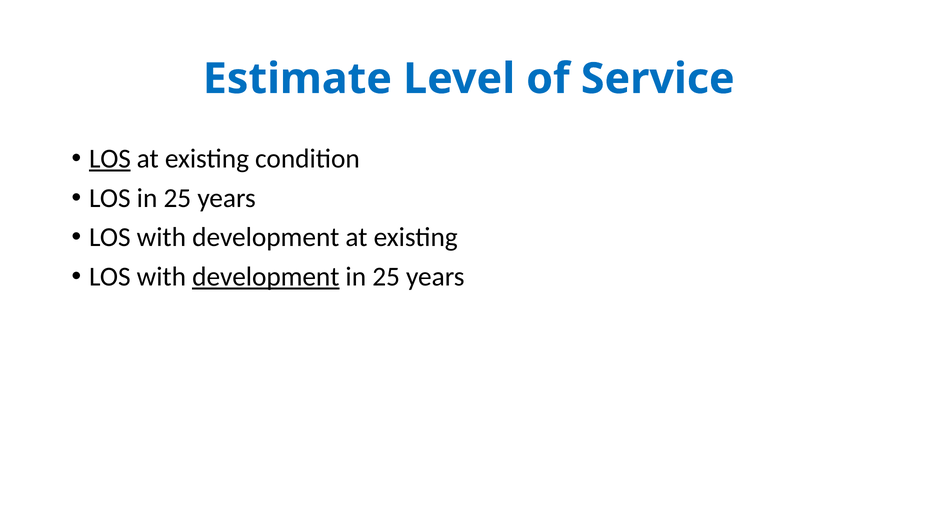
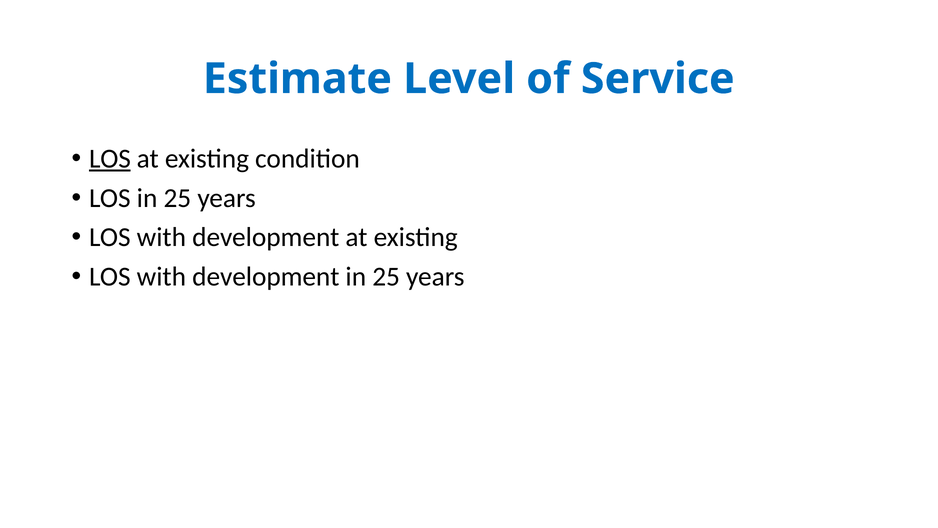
development underline: present -> none (266, 277)
